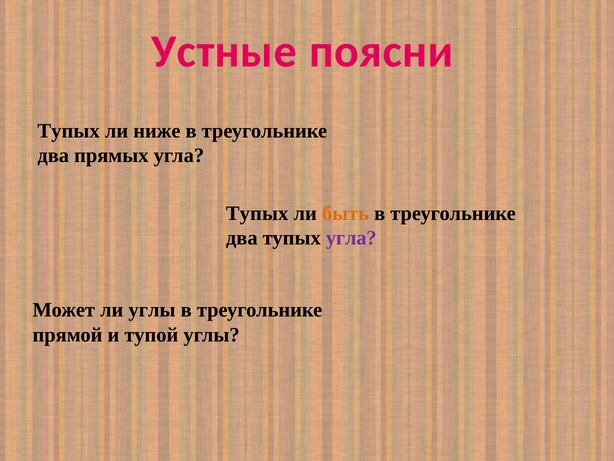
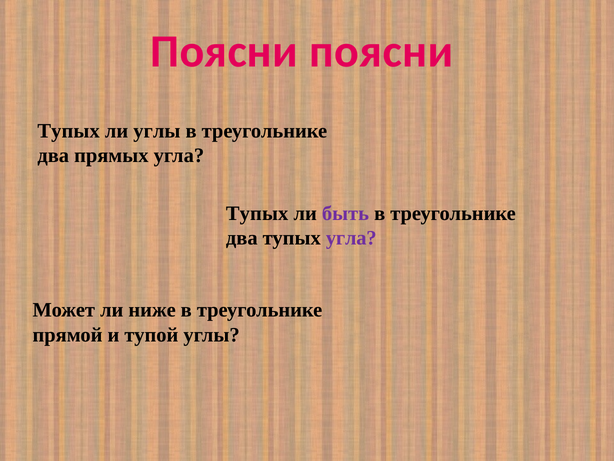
Устные: Устные -> Поясни (224, 51)
ли ниже: ниже -> углы (157, 131)
быть colour: orange -> purple (345, 213)
ли углы: углы -> ниже (152, 310)
